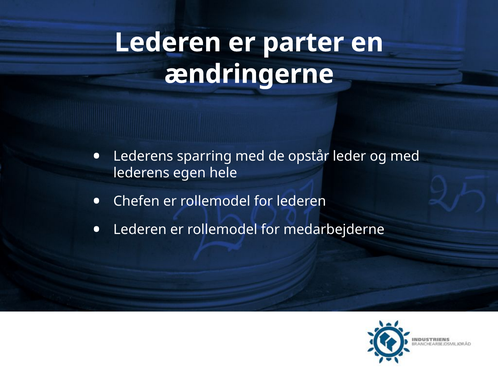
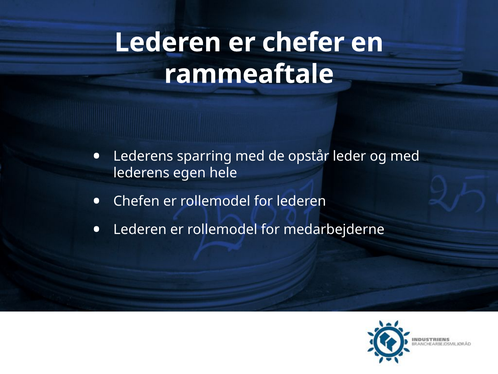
parter: parter -> chefer (303, 43)
ændringerne: ændringerne -> rammeaftale (249, 74)
